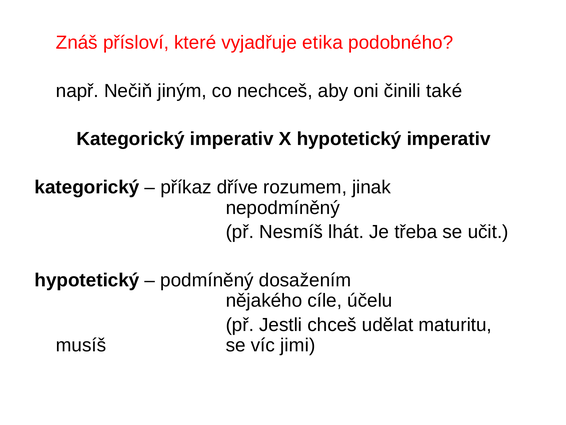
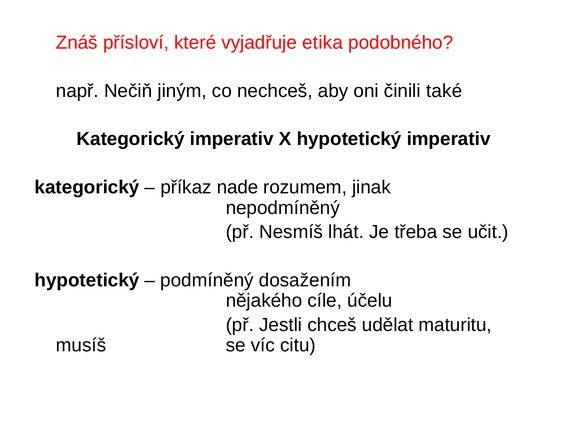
dříve: dříve -> nade (237, 187)
jimi: jimi -> citu (298, 345)
